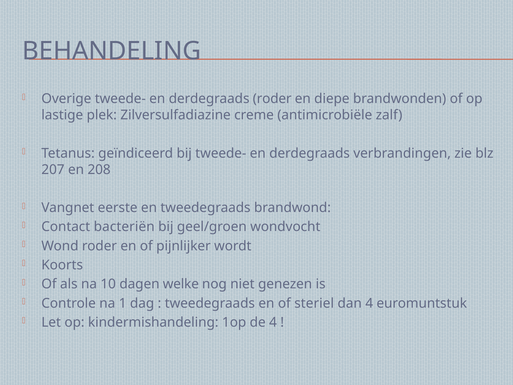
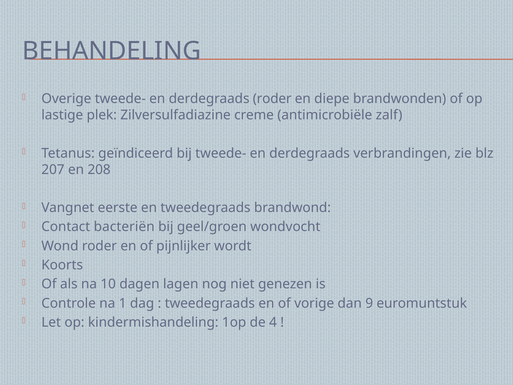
welke: welke -> lagen (181, 284)
steriel: steriel -> vorige (314, 303)
dan 4: 4 -> 9 (369, 303)
